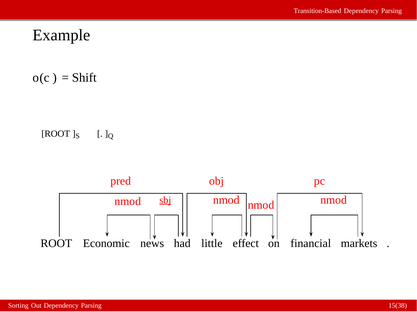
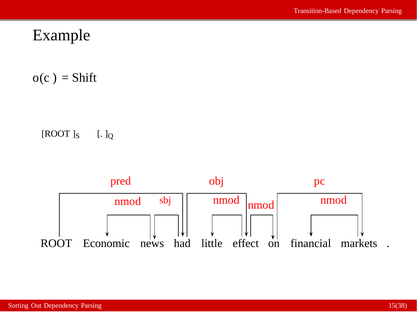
sbj underline: present -> none (165, 201)
